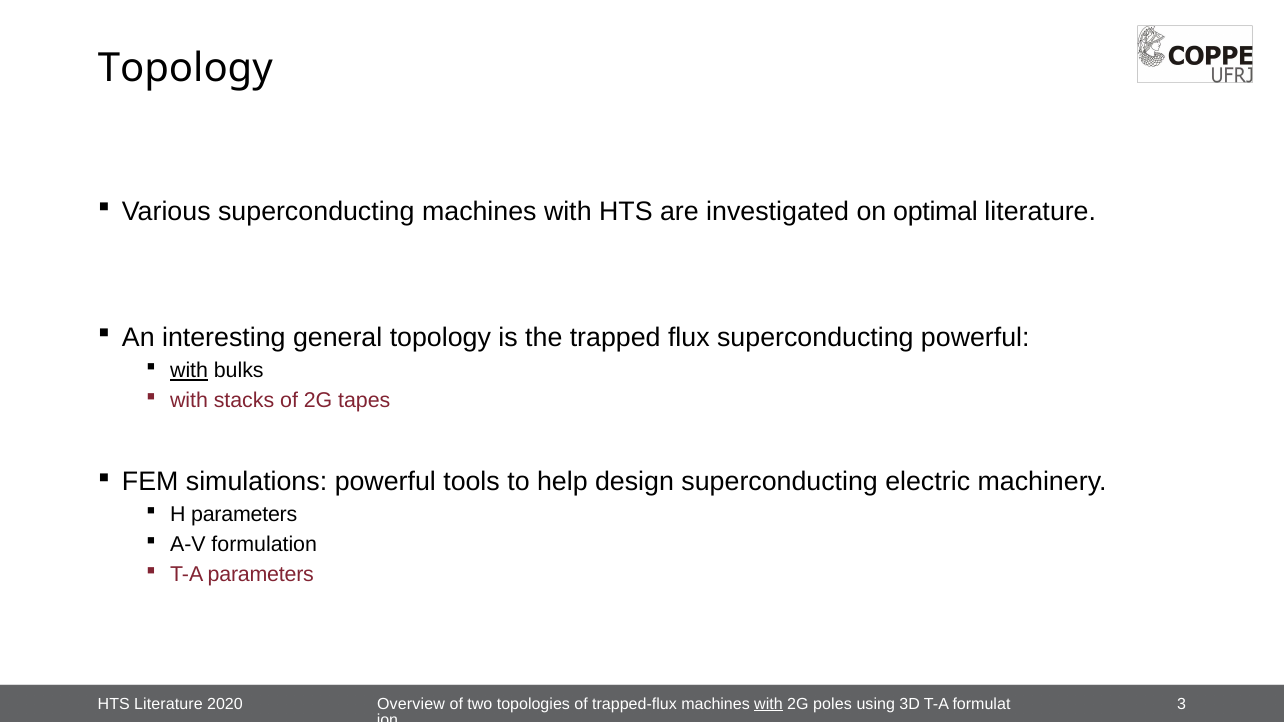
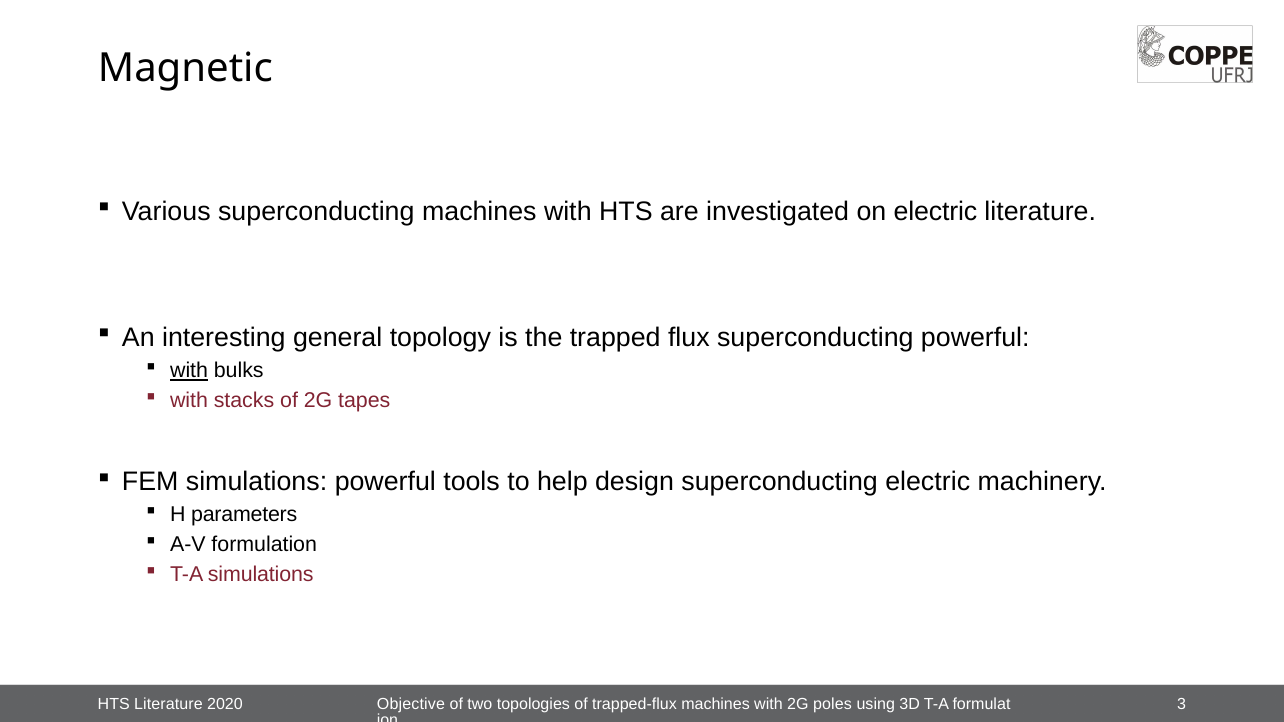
Topology: Topology -> Magnetic (185, 68)
on optimal: optimal -> electric (935, 211)
T-A parameters: parameters -> simulations (261, 574)
Overview: Overview -> Objective (411, 704)
with underline: present -> none (768, 704)
